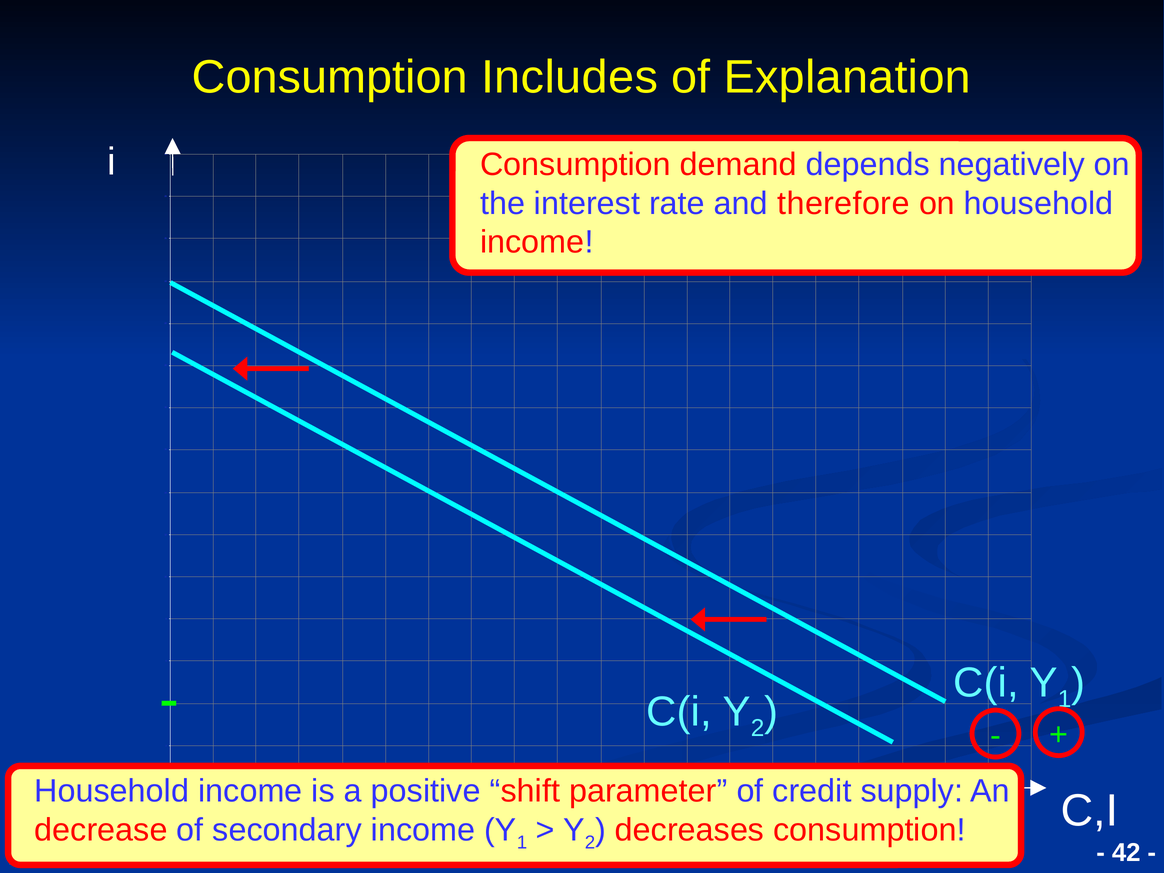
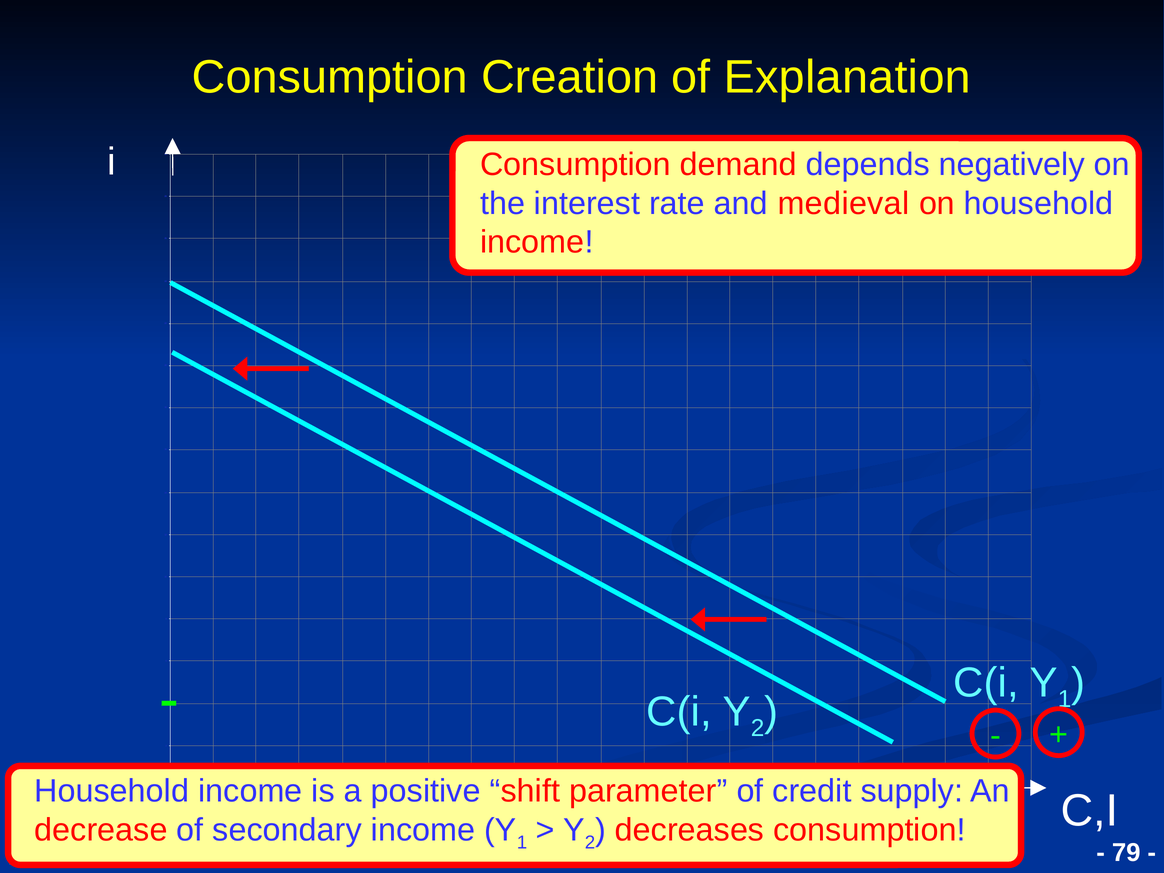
Includes: Includes -> Creation (570, 77)
therefore: therefore -> medieval (843, 203)
42: 42 -> 79 (1126, 853)
